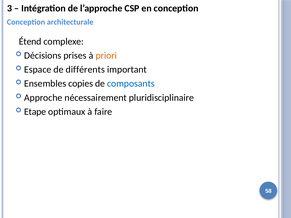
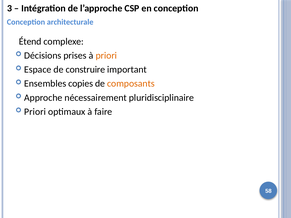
différents: différents -> construire (85, 70)
composants colour: blue -> orange (131, 84)
Etape: Etape -> Priori (35, 112)
